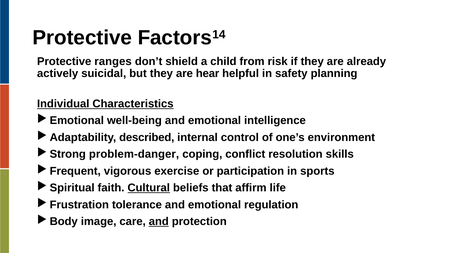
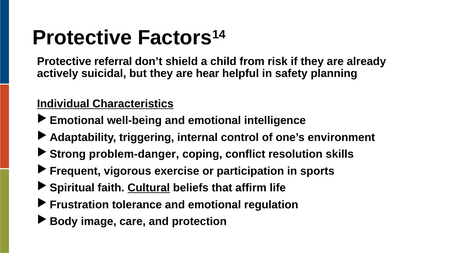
ranges: ranges -> referral (113, 61)
described: described -> triggering (147, 137)
and underline: present -> none (159, 221)
